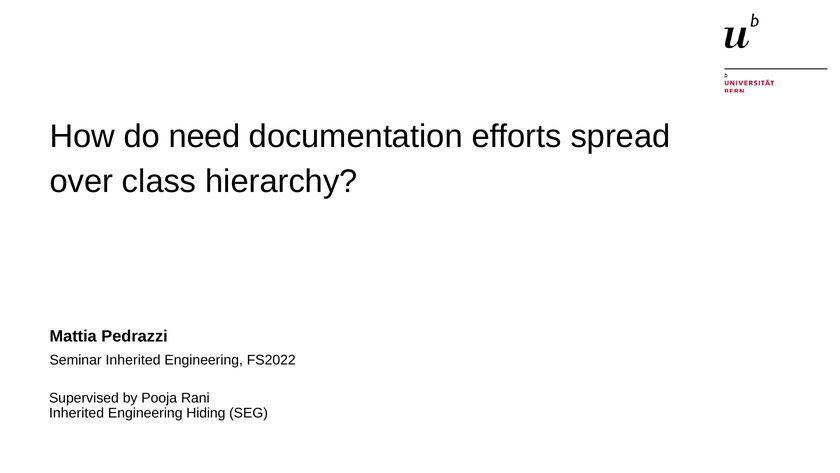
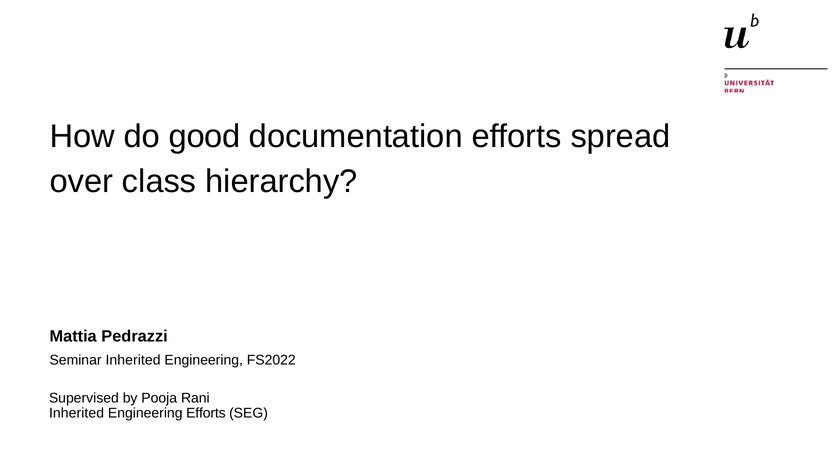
need: need -> good (205, 136)
Engineering Hiding: Hiding -> Efforts (206, 413)
